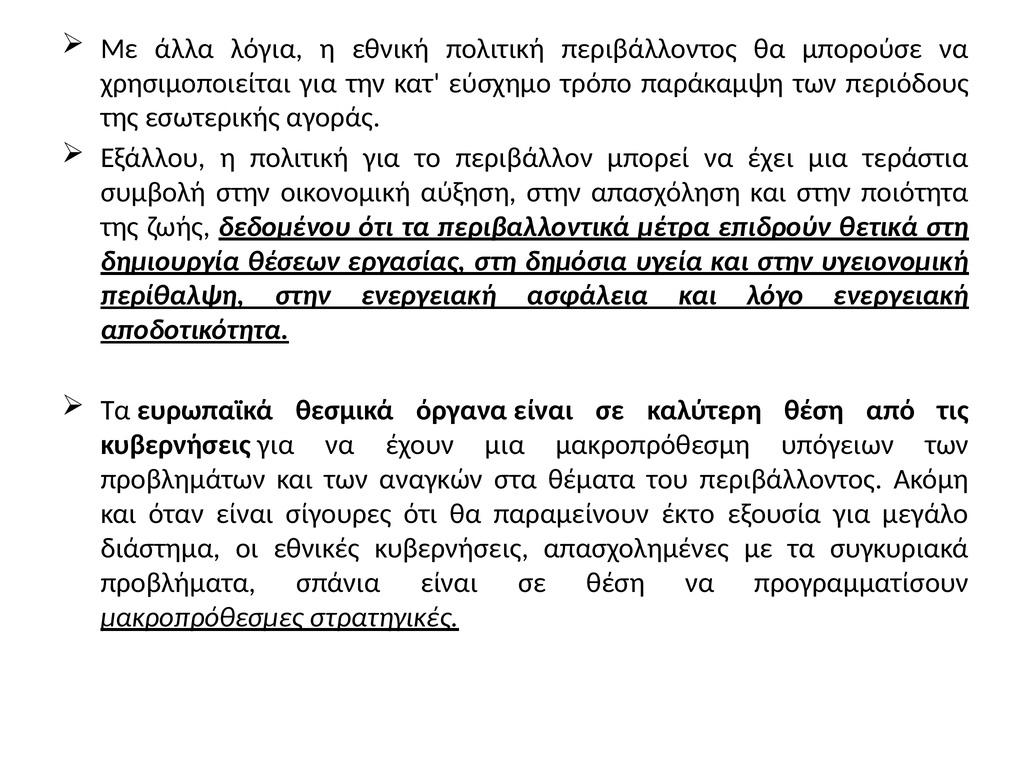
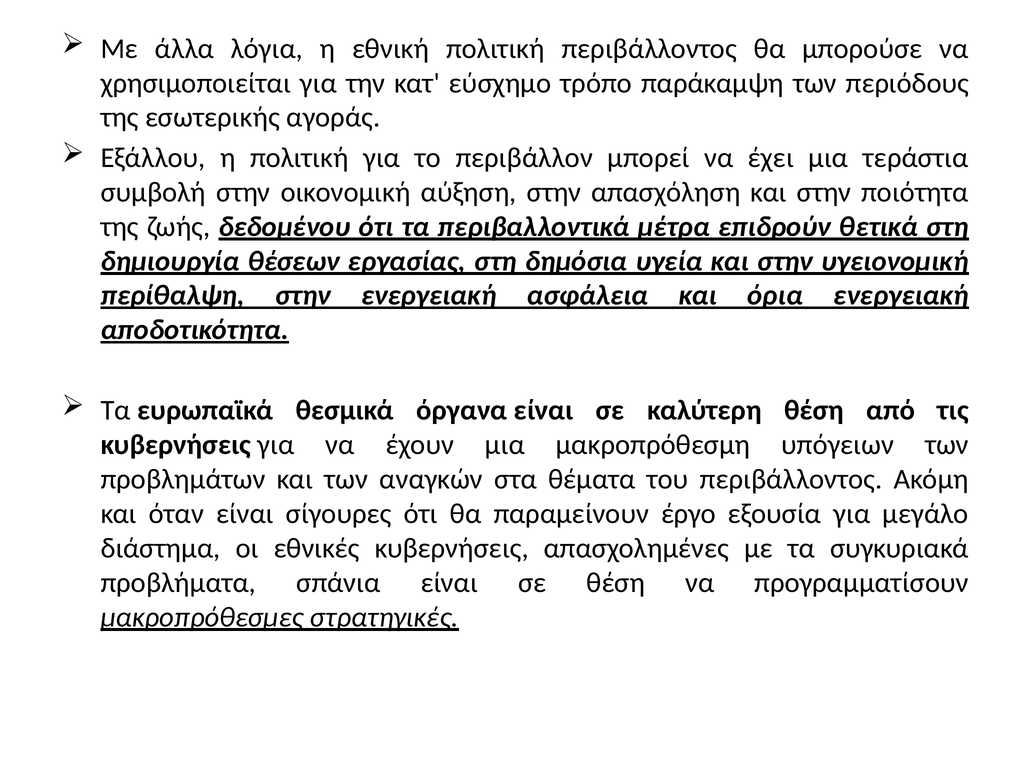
λόγο: λόγο -> όρια (775, 295)
έκτο: έκτο -> έργο (688, 513)
